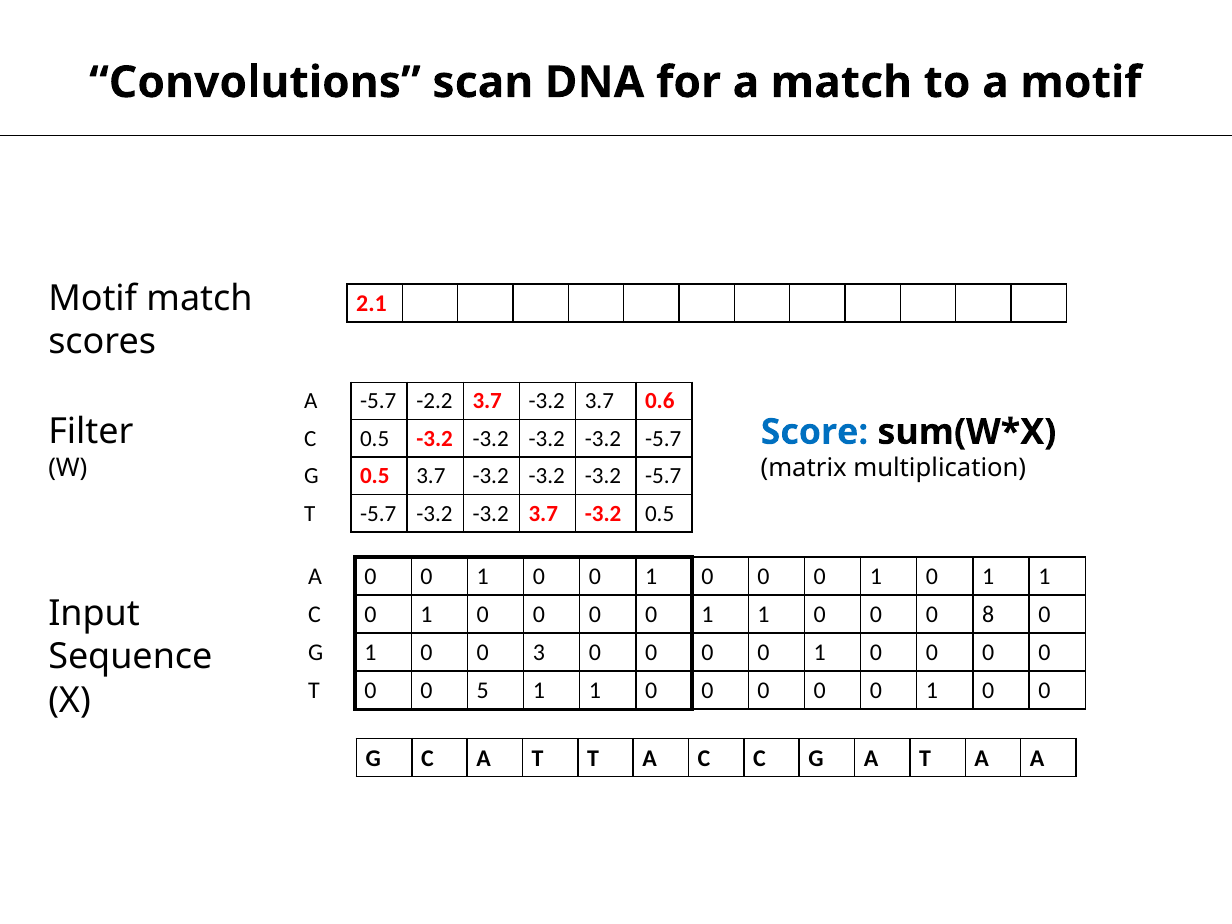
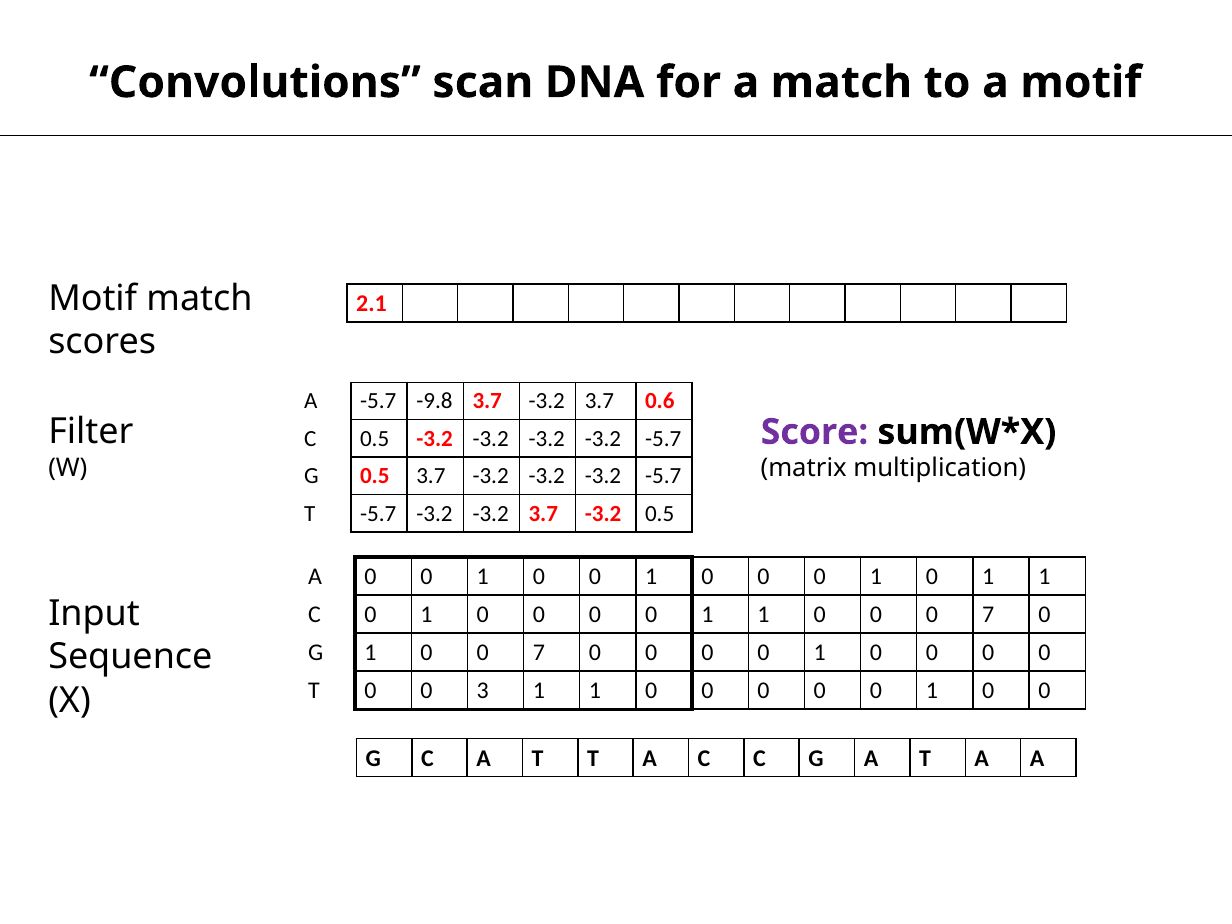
-2.2: -2.2 -> -9.8 (434, 401)
Score colour: blue -> purple (814, 432)
0 0 0 8: 8 -> 7 (988, 615)
1 0 0 3: 3 -> 7 (539, 653)
5: 5 -> 3 (483, 691)
